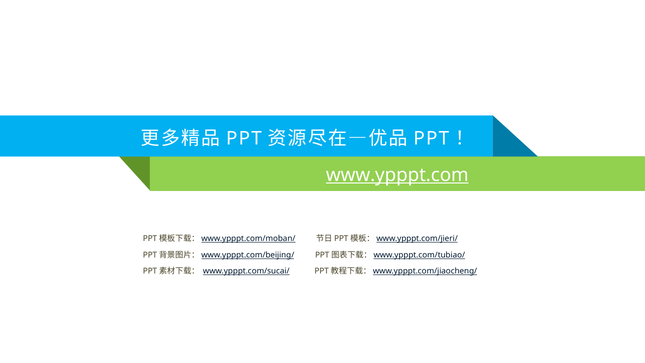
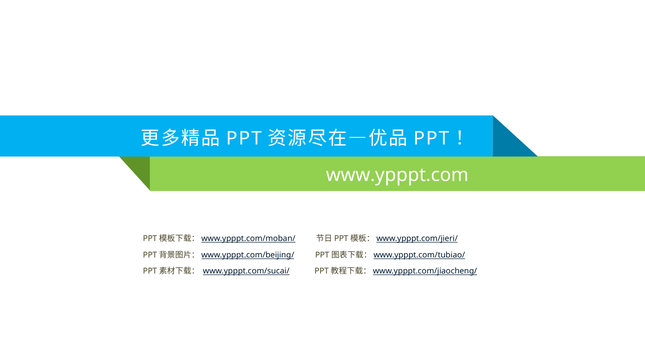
www.ypppt.com underline: present -> none (397, 175)
